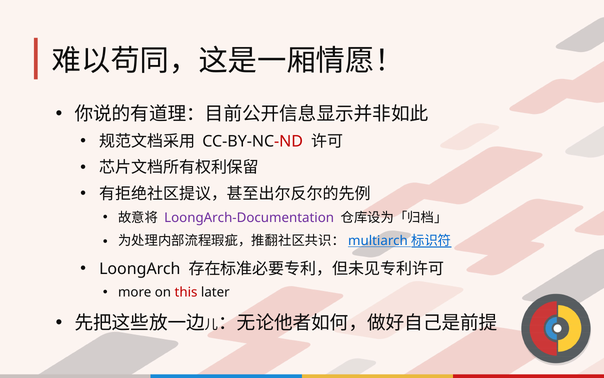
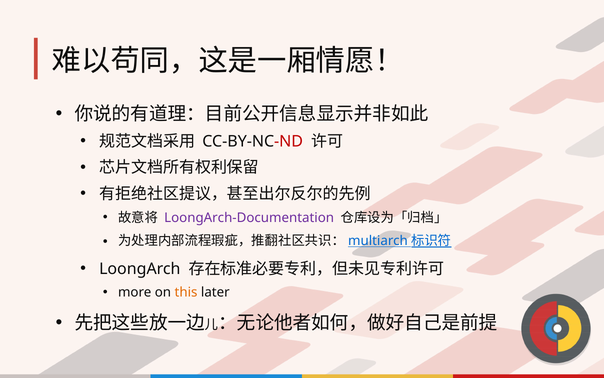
this colour: red -> orange (186, 292)
